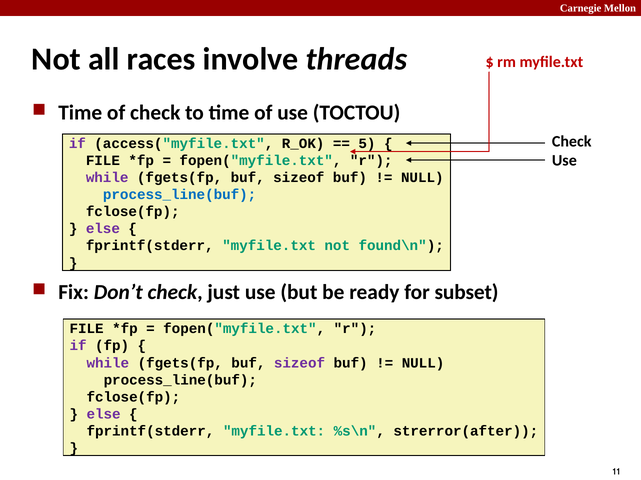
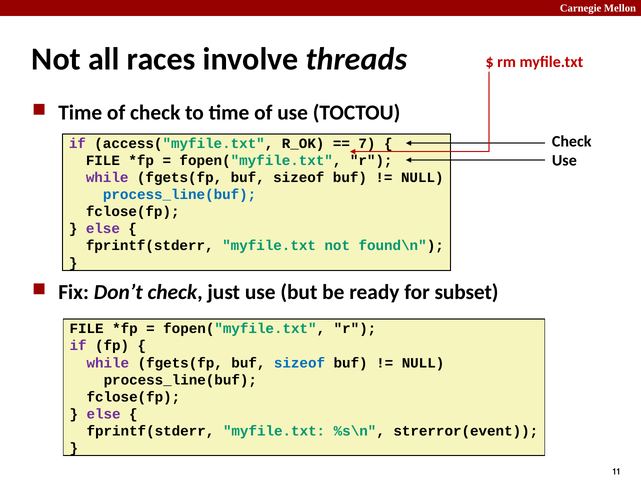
5: 5 -> 7 (367, 144)
sizeof colour: purple -> blue (299, 363)
strerror(after: strerror(after -> strerror(event (466, 432)
